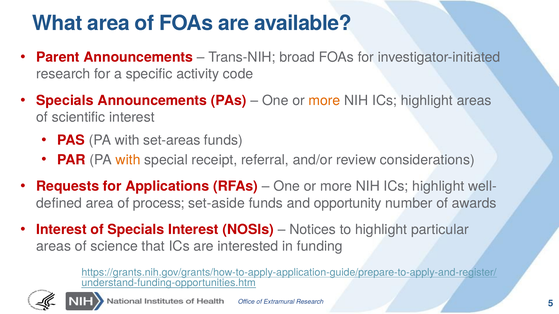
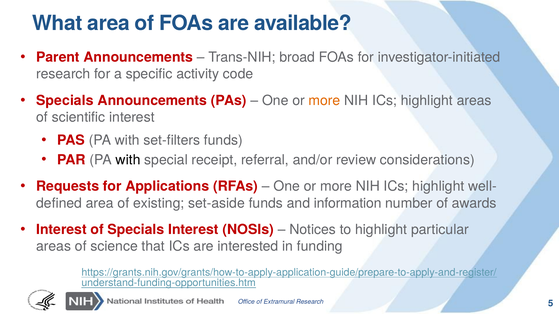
set-areas: set-areas -> set-filters (172, 140)
with colour: orange -> black (128, 160)
process: process -> existing (159, 203)
opportunity: opportunity -> information (348, 203)
